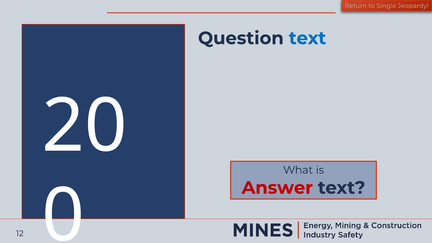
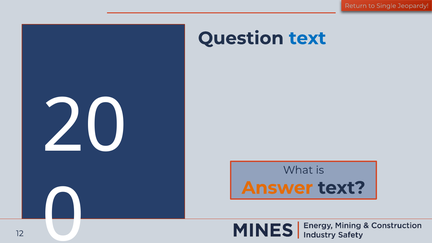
Answer colour: red -> orange (277, 188)
